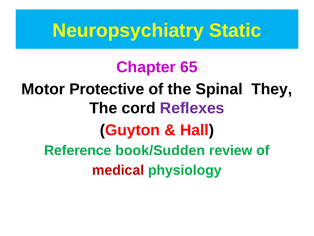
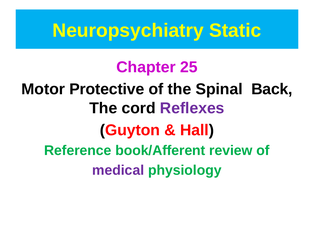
65: 65 -> 25 (189, 67)
They: They -> Back (272, 89)
book/Sudden: book/Sudden -> book/Afferent (160, 150)
medical colour: red -> purple (118, 170)
